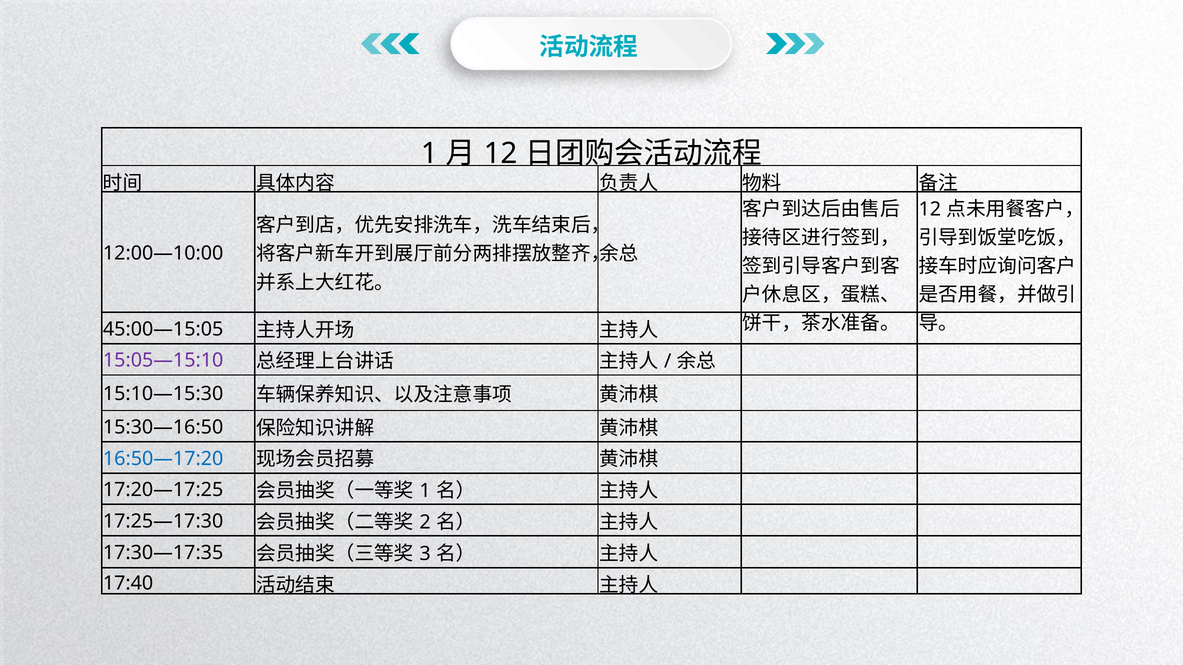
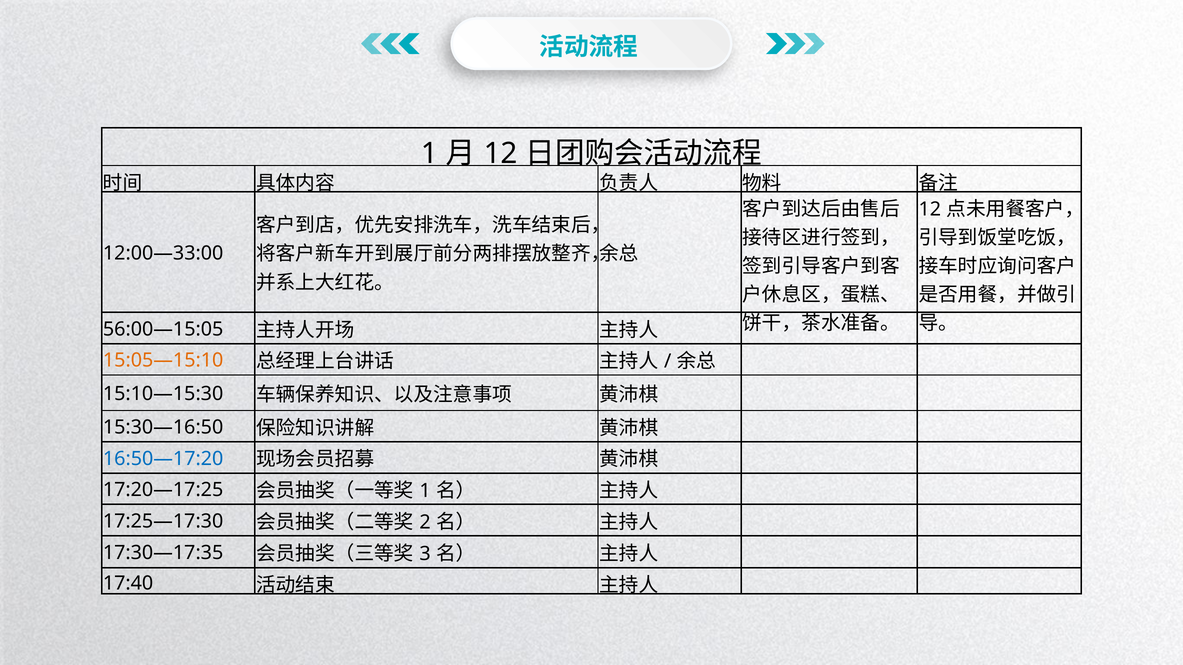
12:00—10:00: 12:00—10:00 -> 12:00—33:00 (163, 253)
45:00—15:05: 45:00—15:05 -> 56:00—15:05 (163, 329)
15:05—15:10 colour: purple -> orange (163, 361)
